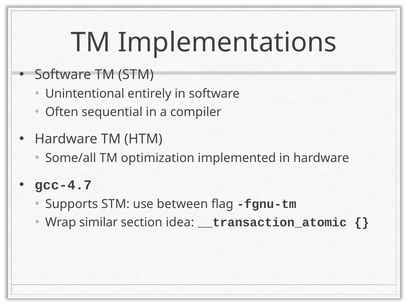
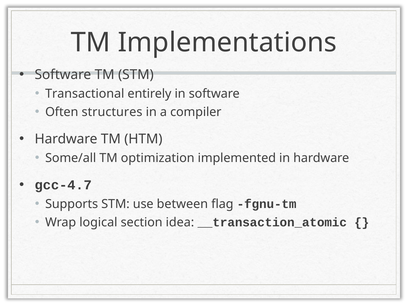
Unintentional: Unintentional -> Transactional (85, 94)
sequential: sequential -> structures (112, 112)
similar: similar -> logical (98, 222)
